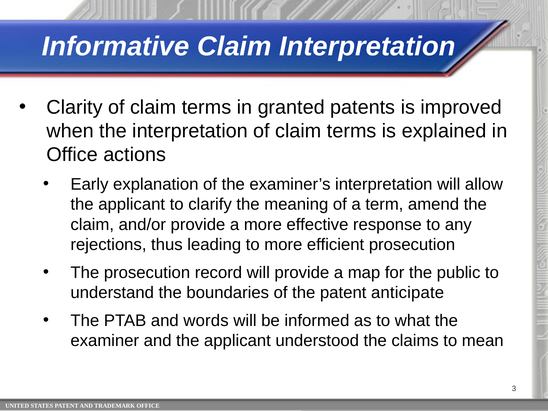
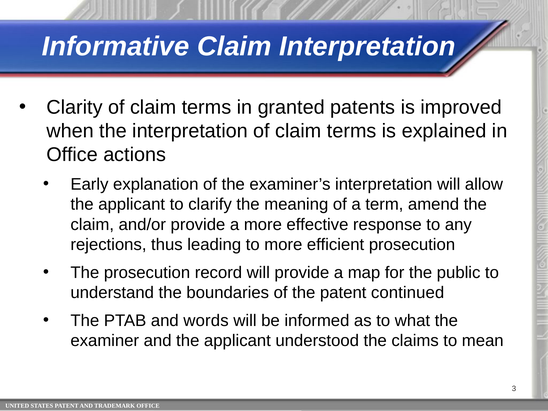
anticipate: anticipate -> continued (408, 293)
